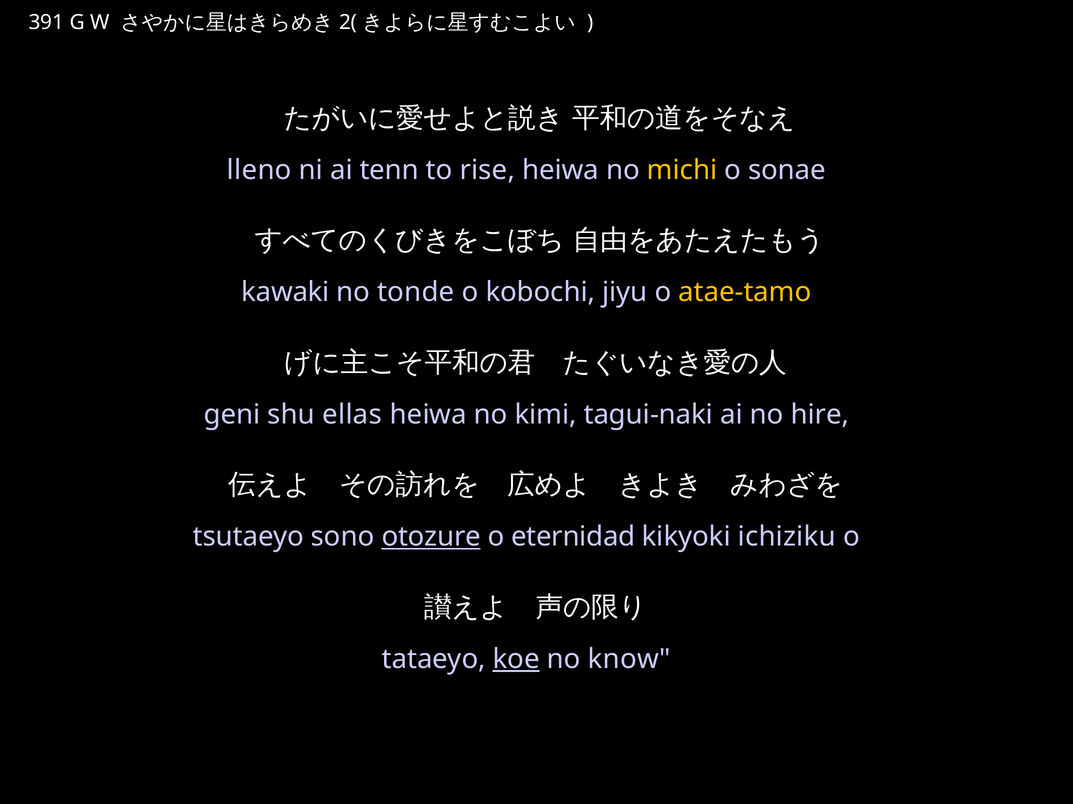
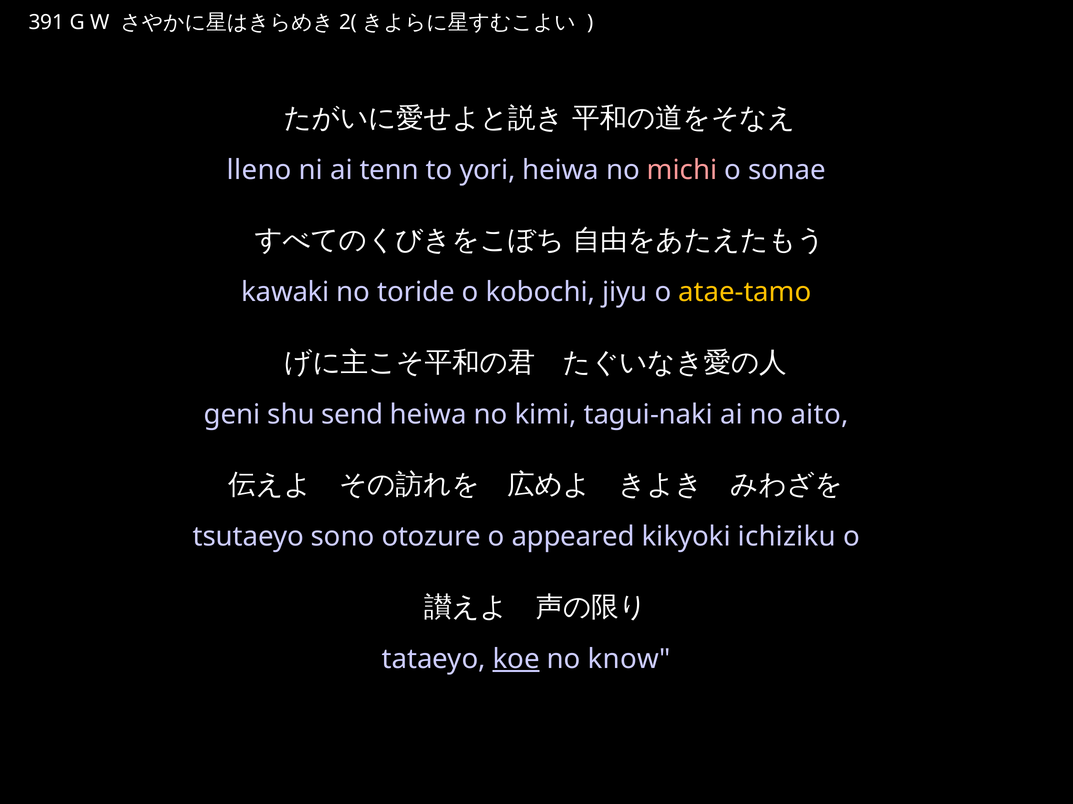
rise: rise -> yori (488, 170)
michi colour: yellow -> pink (682, 170)
tonde: tonde -> toride (416, 293)
ellas: ellas -> send (352, 415)
hire: hire -> aito (820, 415)
otozure underline: present -> none (431, 537)
eternidad: eternidad -> appeared (573, 537)
